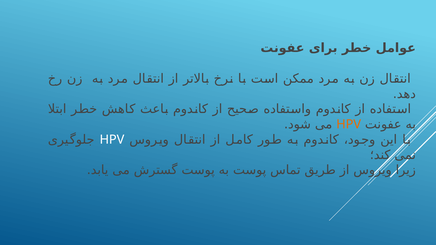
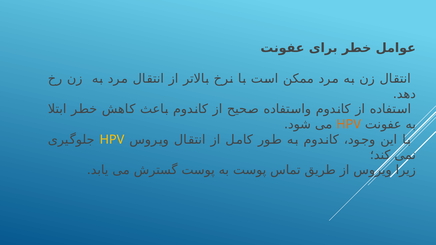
HPV colour: white -> yellow (112, 140)
